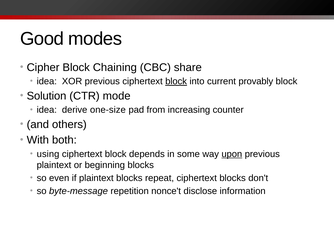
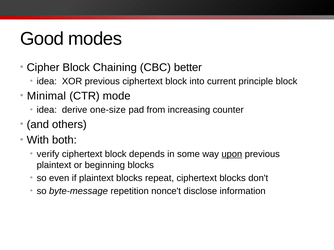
share: share -> better (188, 68)
block underline: present -> none (176, 82)
provably: provably -> principle (256, 82)
Solution: Solution -> Minimal (46, 96)
using: using -> verify (48, 154)
